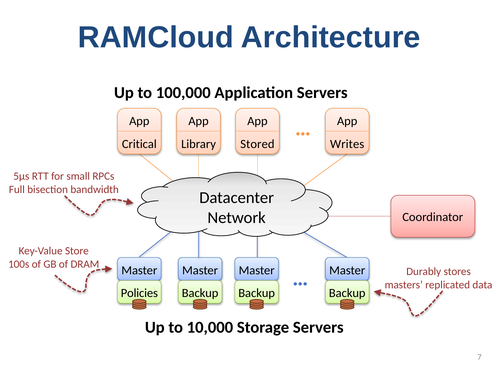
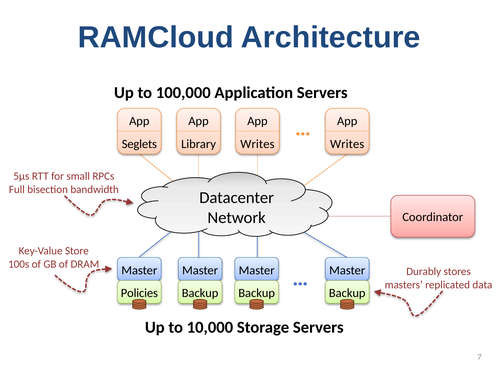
Critical: Critical -> Seglets (139, 144)
Stored: Stored -> Writes (257, 144)
